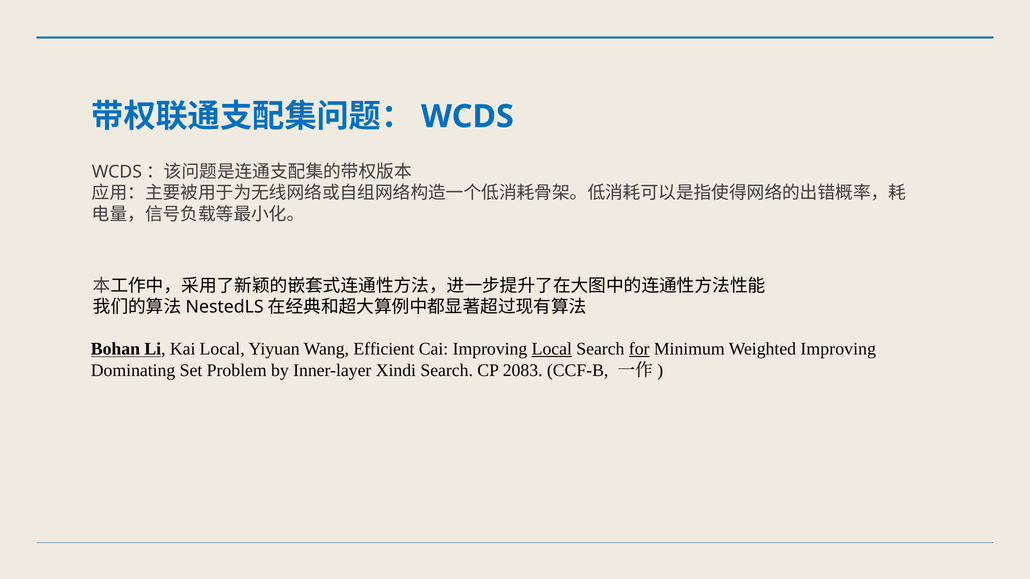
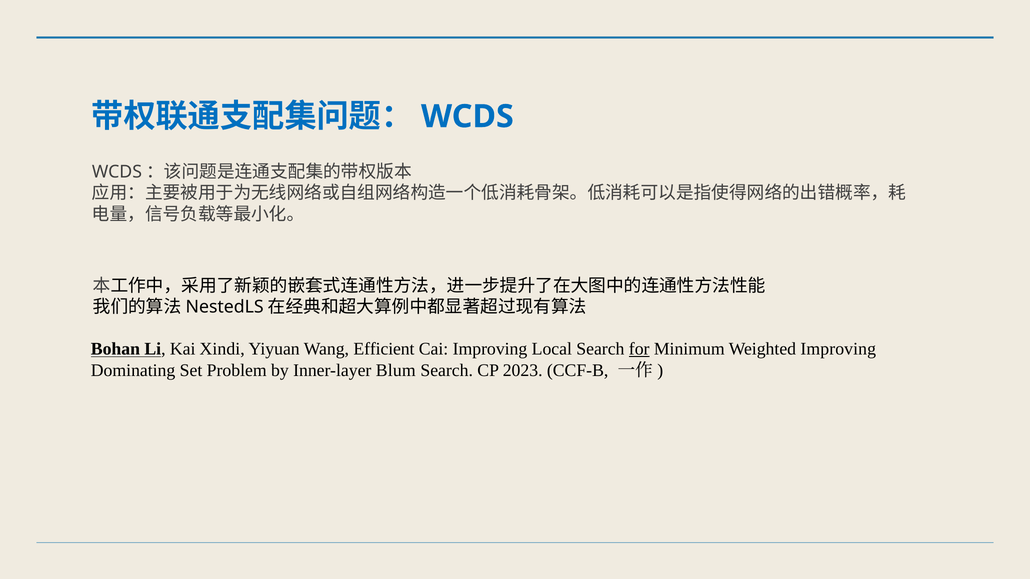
Kai Local: Local -> Xindi (222, 349)
Local underline: present -> none (552, 349)
Xindi: Xindi -> Blum (396, 370)
2083: 2083 -> 2023 (523, 370)
